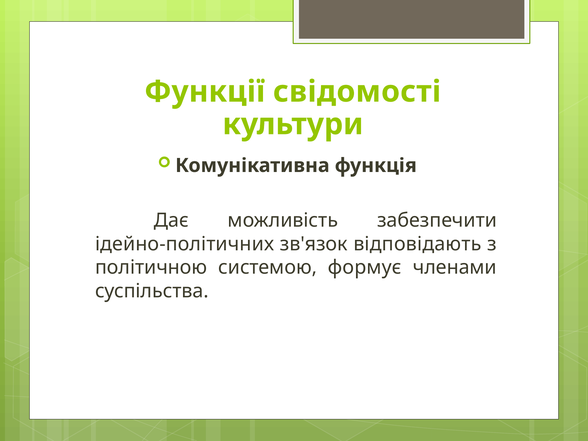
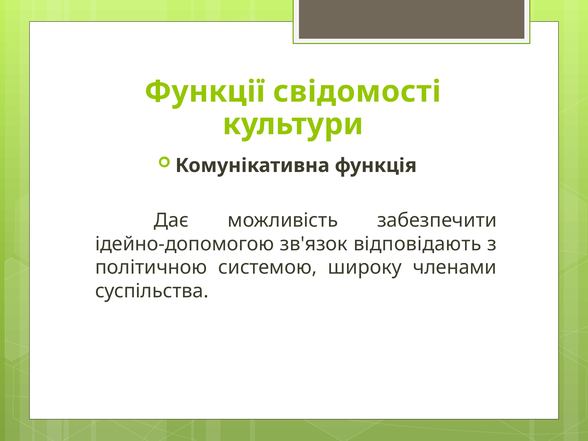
ідейно-політичних: ідейно-політичних -> ідейно-допомогою (185, 244)
формує: формує -> широку (365, 267)
